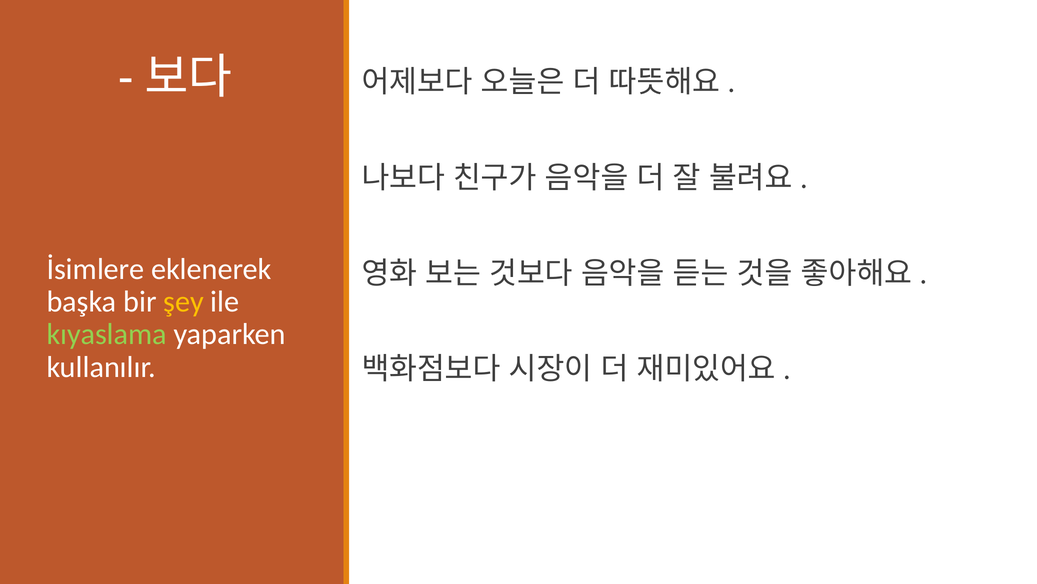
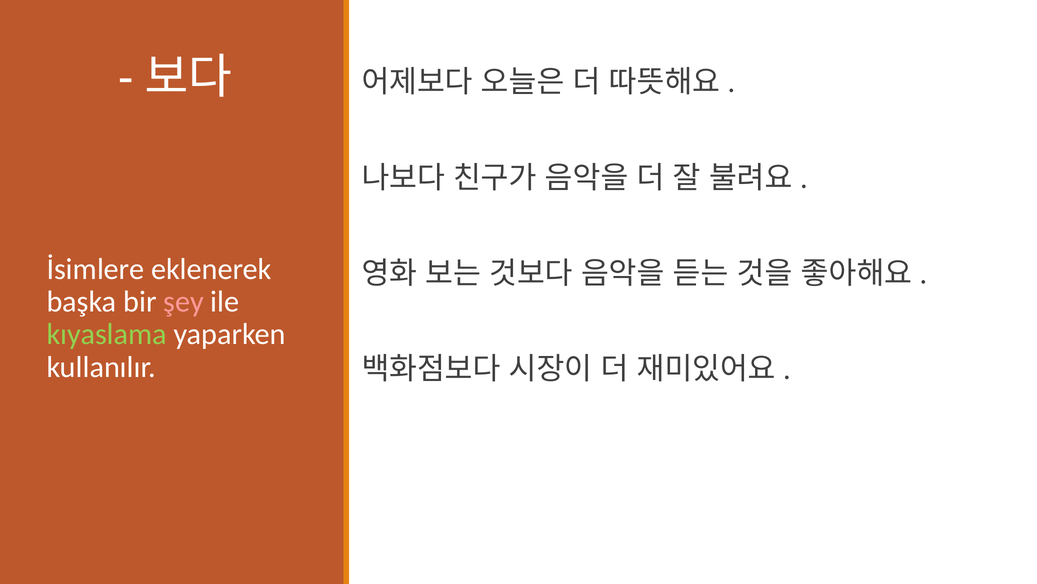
şey colour: yellow -> pink (184, 301)
